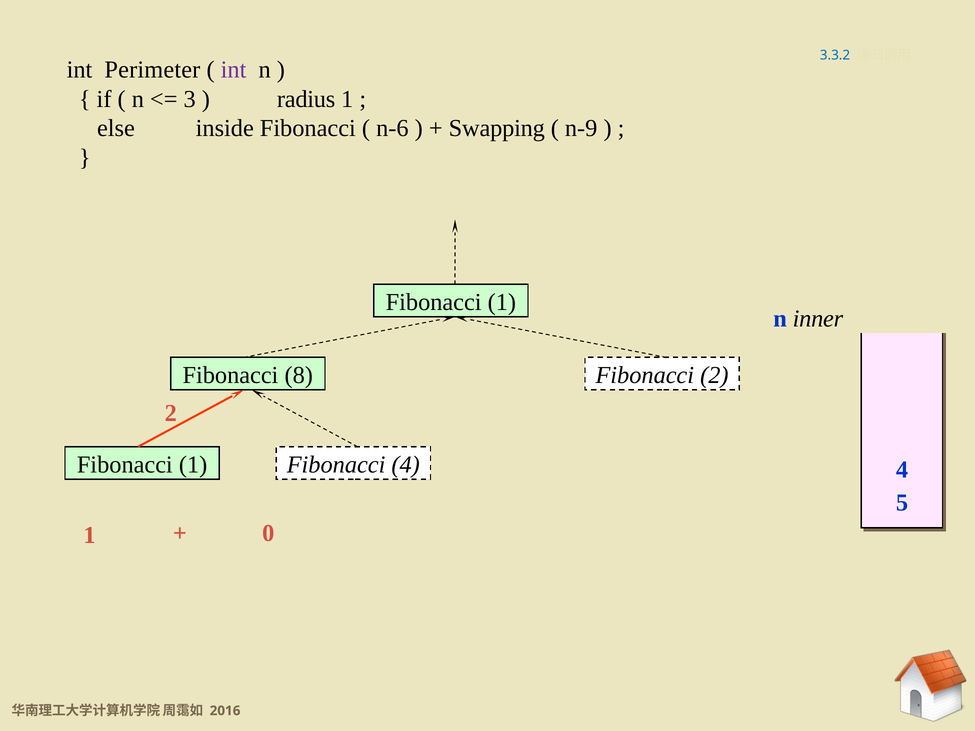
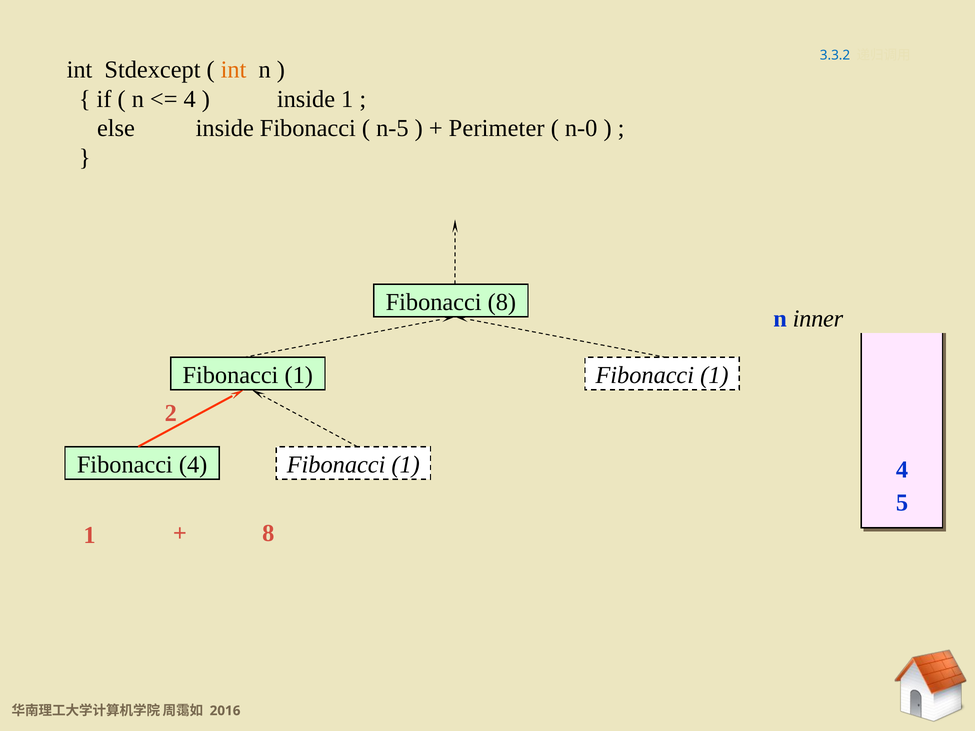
Perimeter: Perimeter -> Stdexcept (153, 70)
int colour: purple -> orange (234, 70)
3: 3 -> 4 (190, 99)
radius: radius -> inside (306, 99)
n-6: n-6 -> n-5 (392, 128)
Swapping: Swapping -> Perimeter (497, 128)
n-9: n-9 -> n-0 (581, 128)
1: 1 -> 8 (502, 302)
8: 8 -> 1 (299, 375)
2: 2 -> 1 (714, 375)
1: 1 -> 4 (193, 465)
4: 4 -> 1 (406, 465)
1 0: 0 -> 8 (268, 533)
